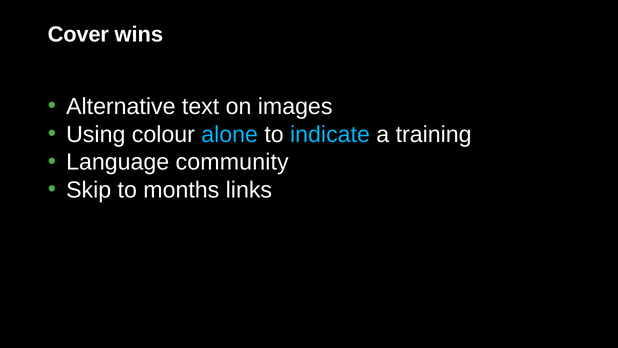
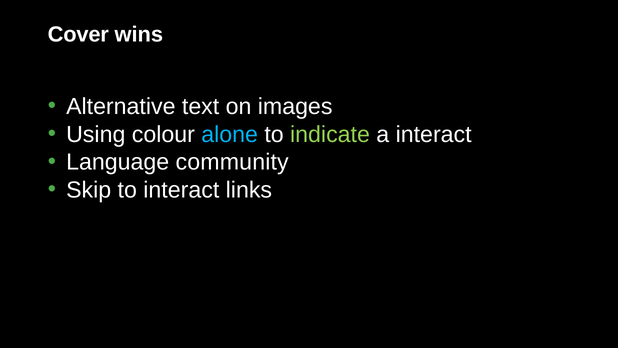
indicate colour: light blue -> light green (330, 134)
a training: training -> interact (434, 134)
to months: months -> interact (181, 190)
